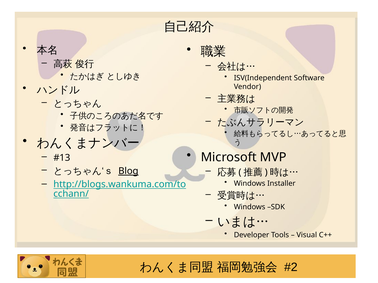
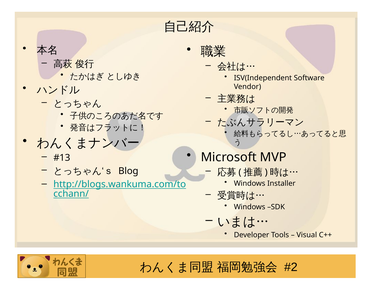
Blog underline: present -> none (128, 171)
